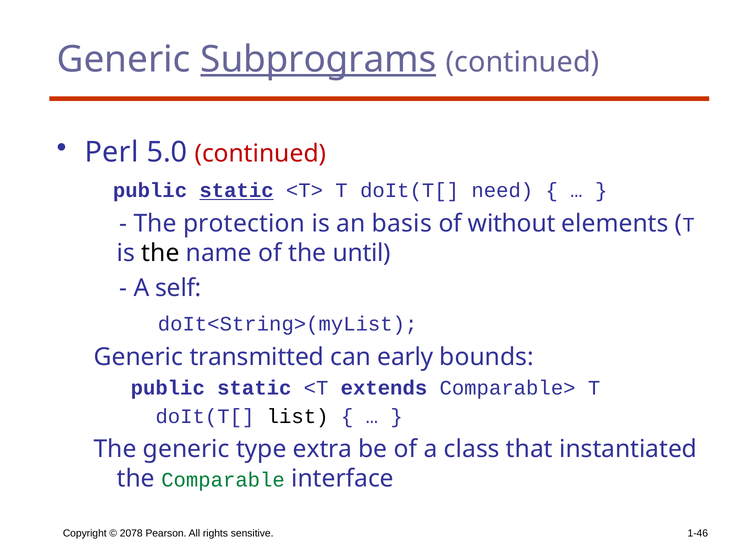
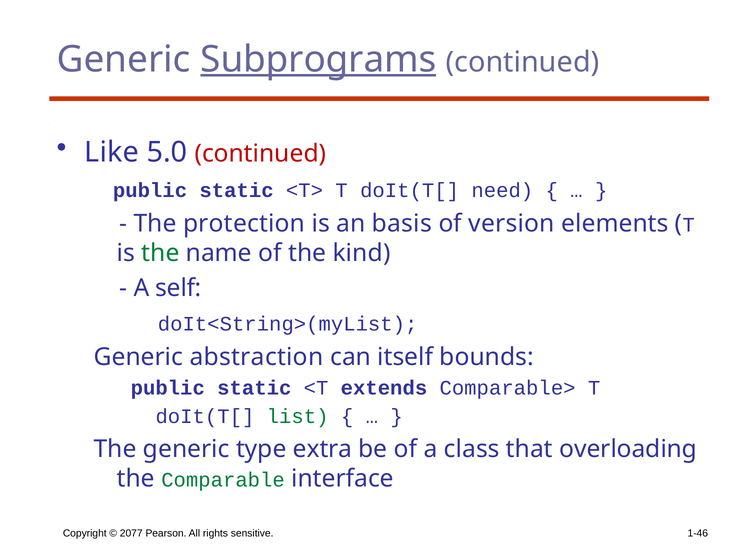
Perl: Perl -> Like (112, 152)
static underline: present -> none (237, 191)
without: without -> version (511, 224)
the colour: black -> green (160, 253)
until: until -> kind (362, 253)
transmitted: transmitted -> abstraction (257, 357)
early: early -> itself (405, 357)
list colour: black -> green (298, 417)
instantiated: instantiated -> overloading (628, 449)
2078: 2078 -> 2077 (131, 533)
